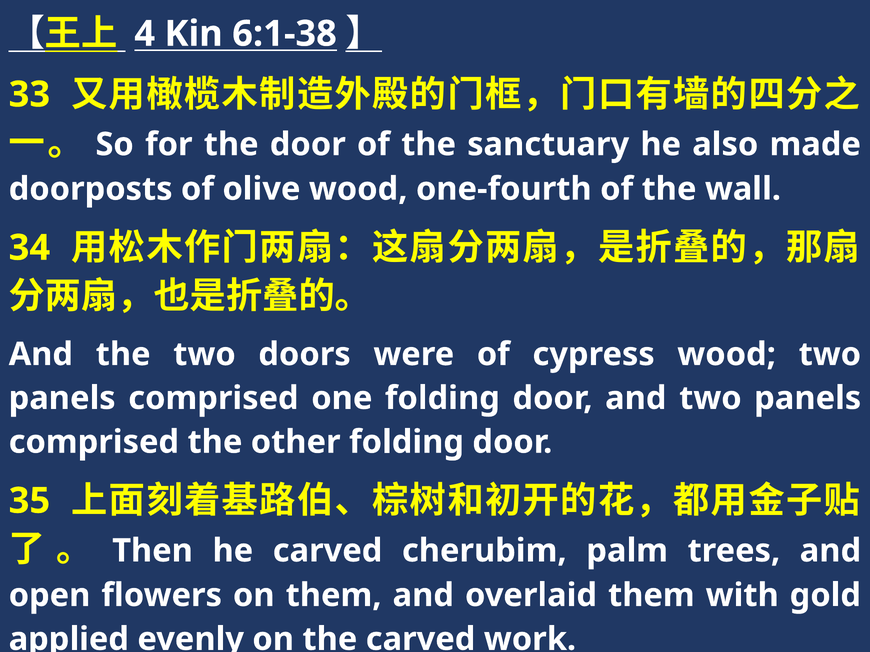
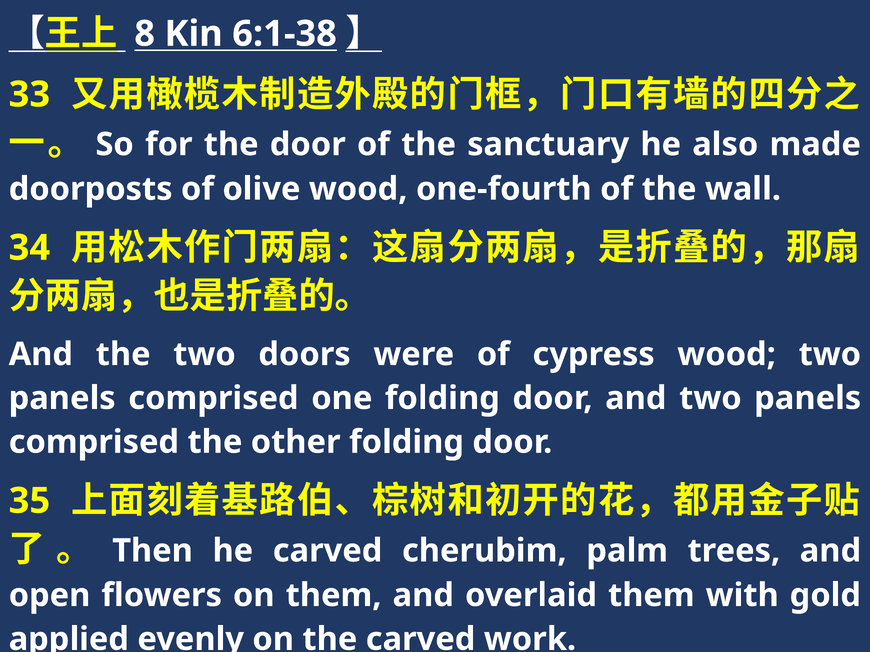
4: 4 -> 8 (145, 34)
